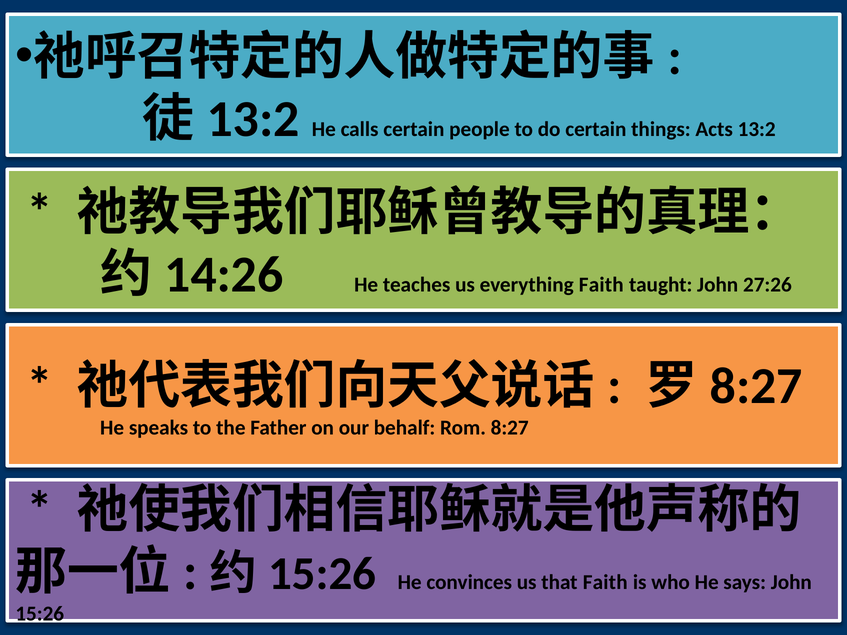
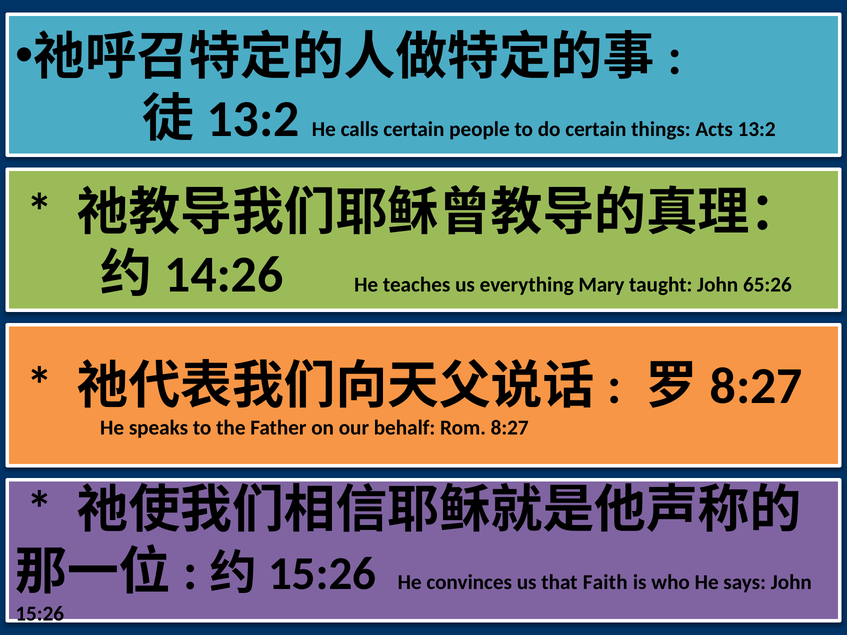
everything Faith: Faith -> Mary (601, 285)
27:26: 27:26 -> 65:26 (767, 285)
